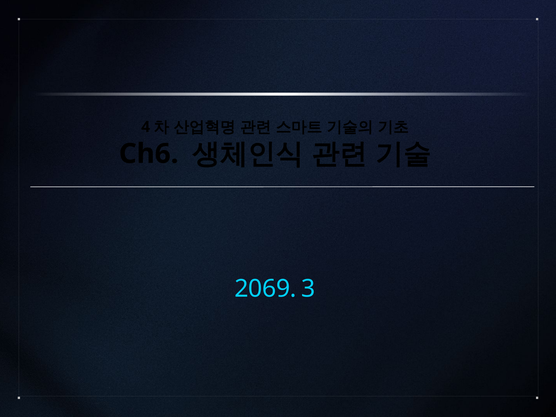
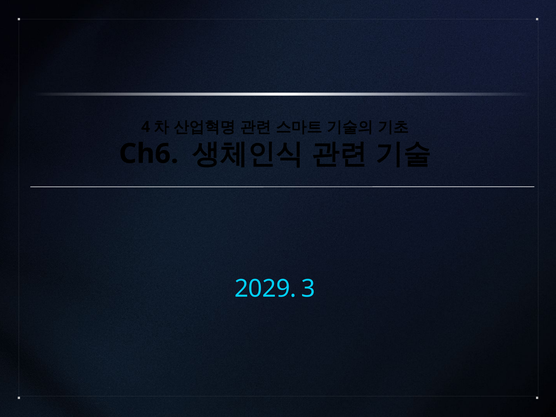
2069: 2069 -> 2029 (265, 289)
